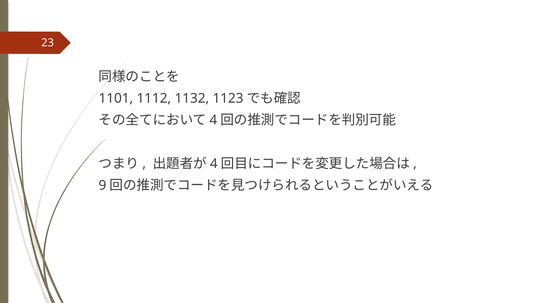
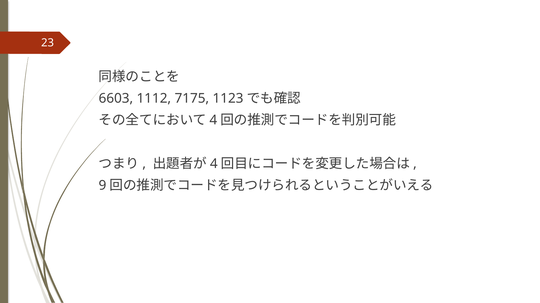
1101: 1101 -> 6603 (116, 99)
1132: 1132 -> 7175 (192, 99)
